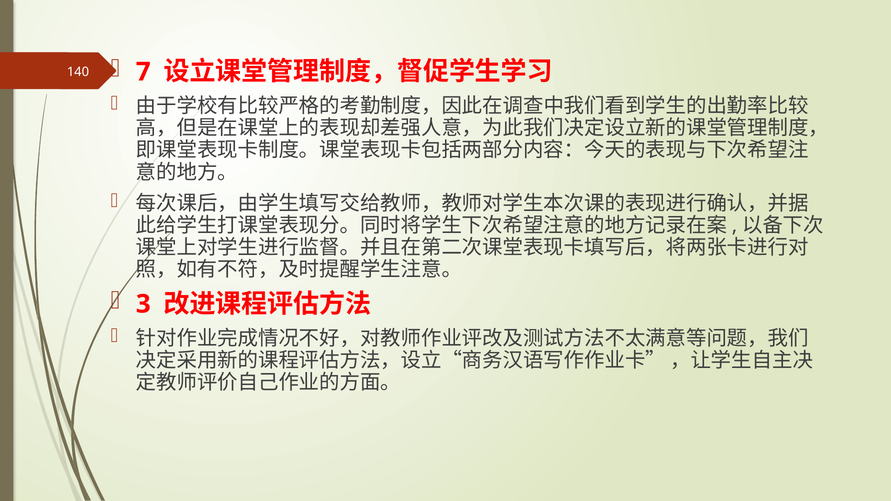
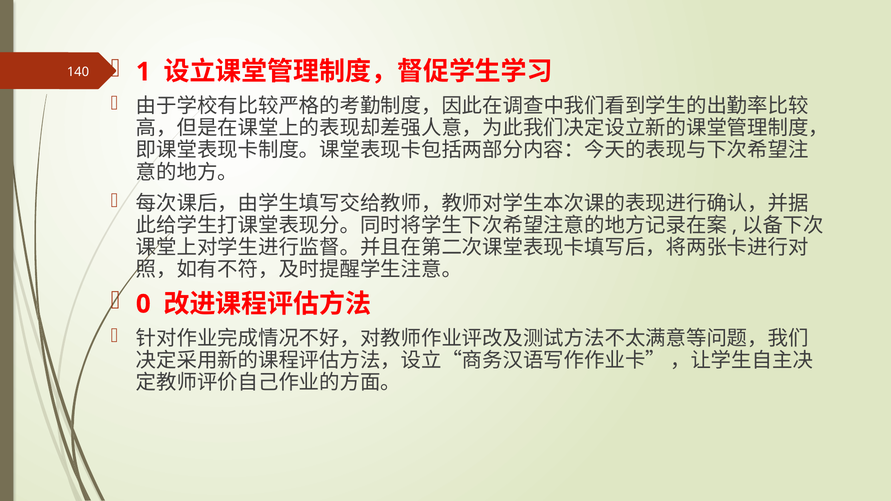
7: 7 -> 1 (143, 72)
3: 3 -> 0 (143, 304)
